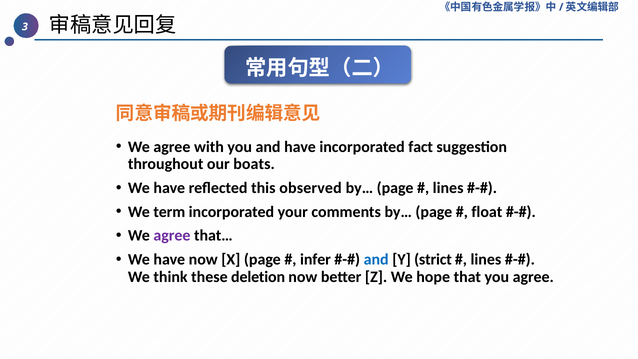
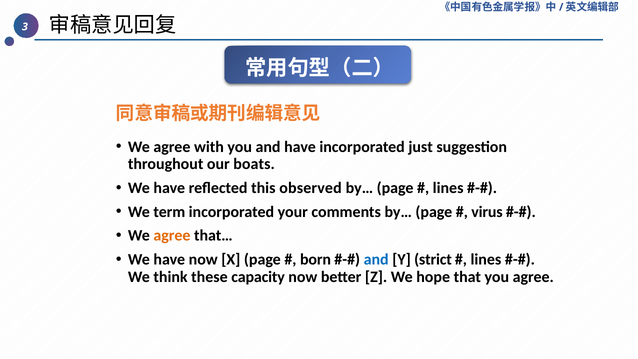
fact: fact -> just (421, 147)
float: float -> virus (487, 212)
agree colour: purple -> orange (172, 236)
infer: infer -> born (316, 259)
deletion: deletion -> capacity (258, 277)
